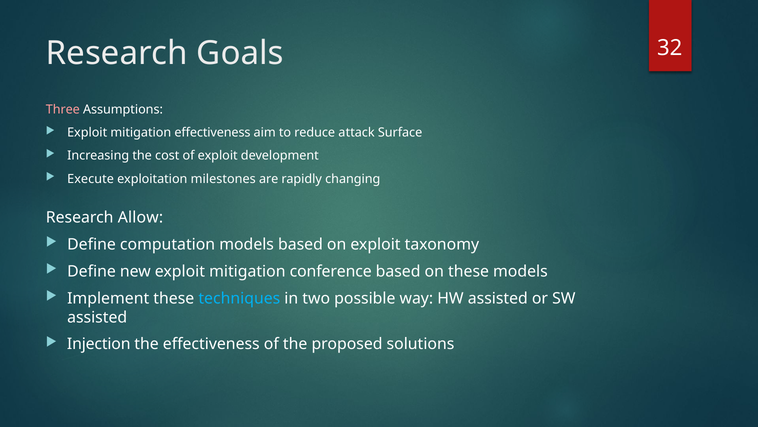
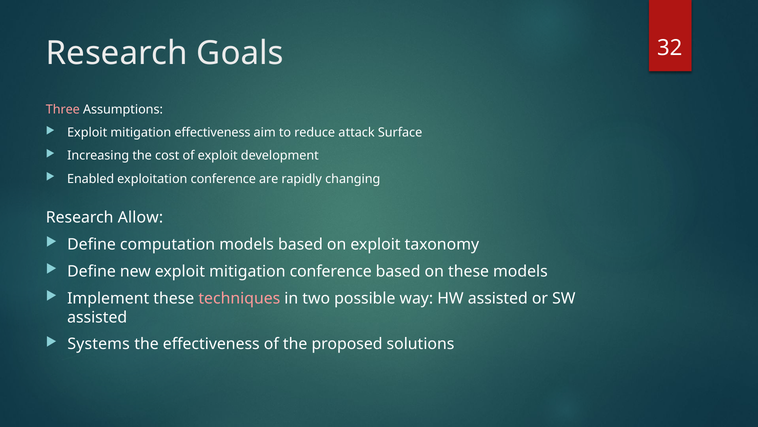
Execute: Execute -> Enabled (91, 179)
exploitation milestones: milestones -> conference (223, 179)
techniques colour: light blue -> pink (239, 298)
Injection: Injection -> Systems (99, 344)
